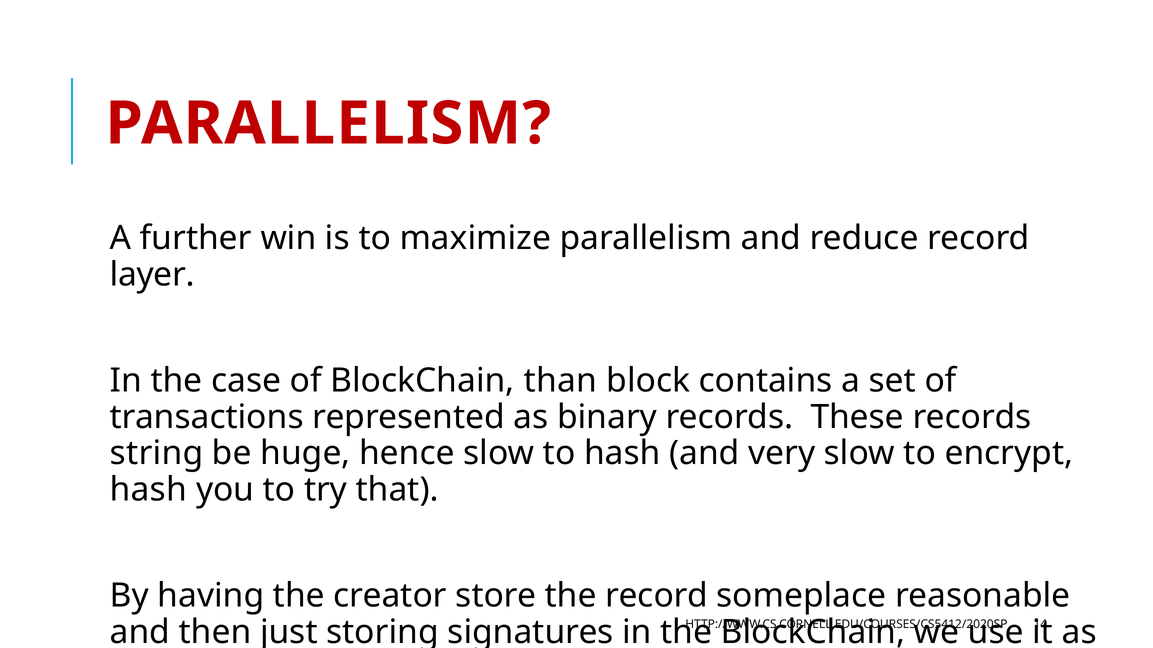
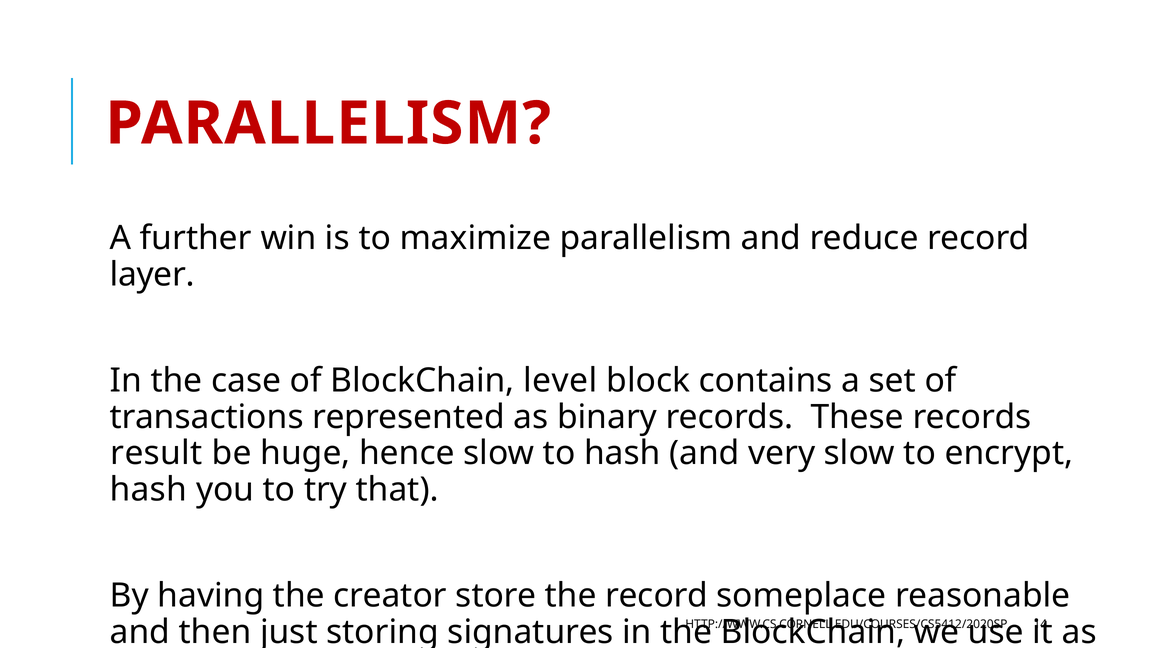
than: than -> level (560, 381)
string: string -> result (156, 454)
